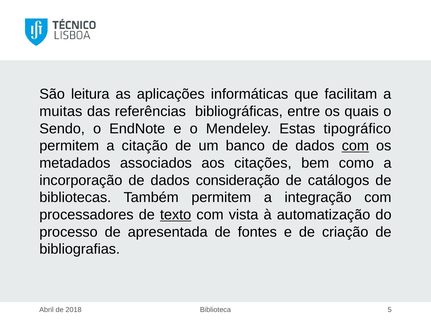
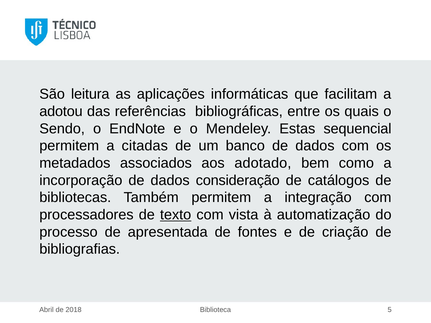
muitas: muitas -> adotou (61, 112)
tipográfico: tipográfico -> sequencial (357, 129)
citação: citação -> citadas (145, 146)
com underline: present -> none (355, 146)
citações: citações -> adotado (263, 163)
